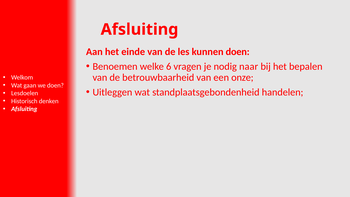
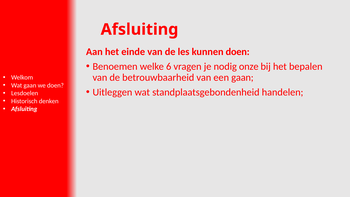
naar: naar -> onze (249, 66)
een onze: onze -> gaan (242, 78)
